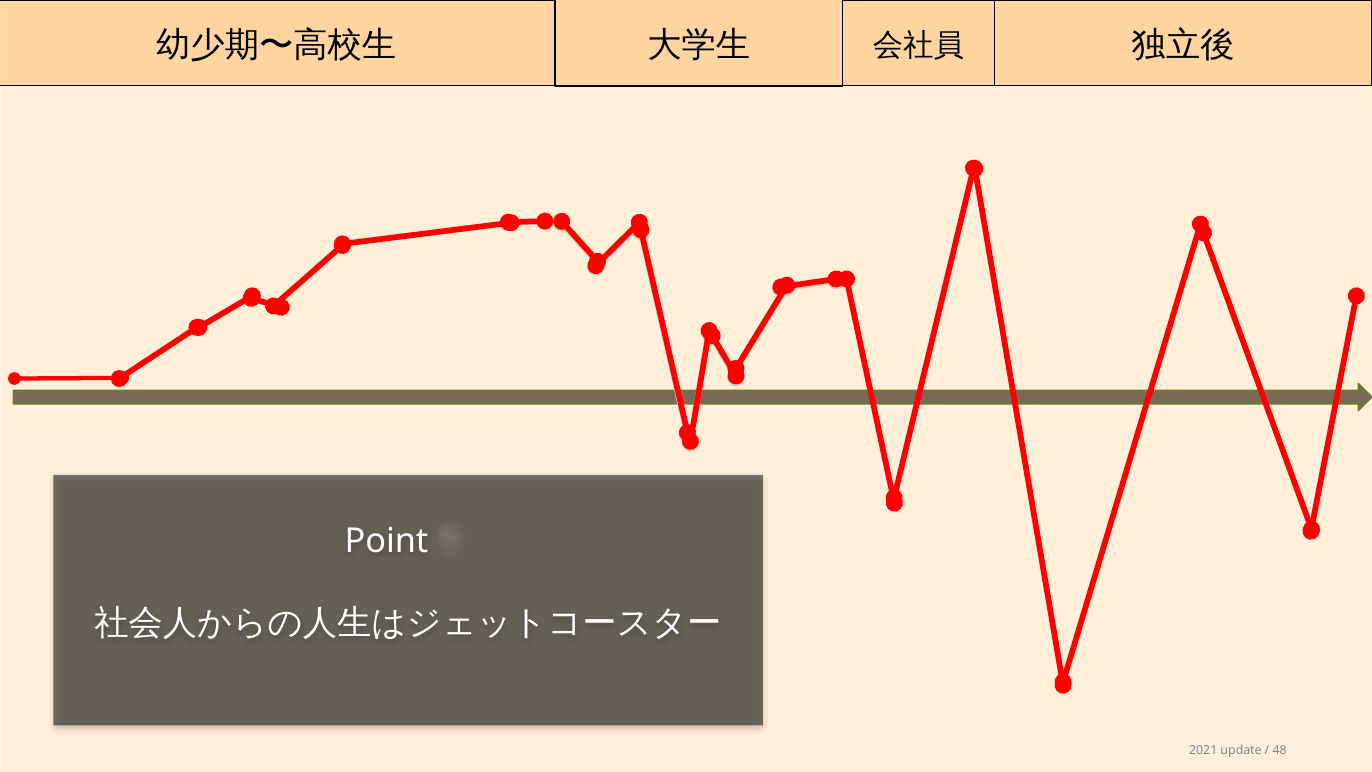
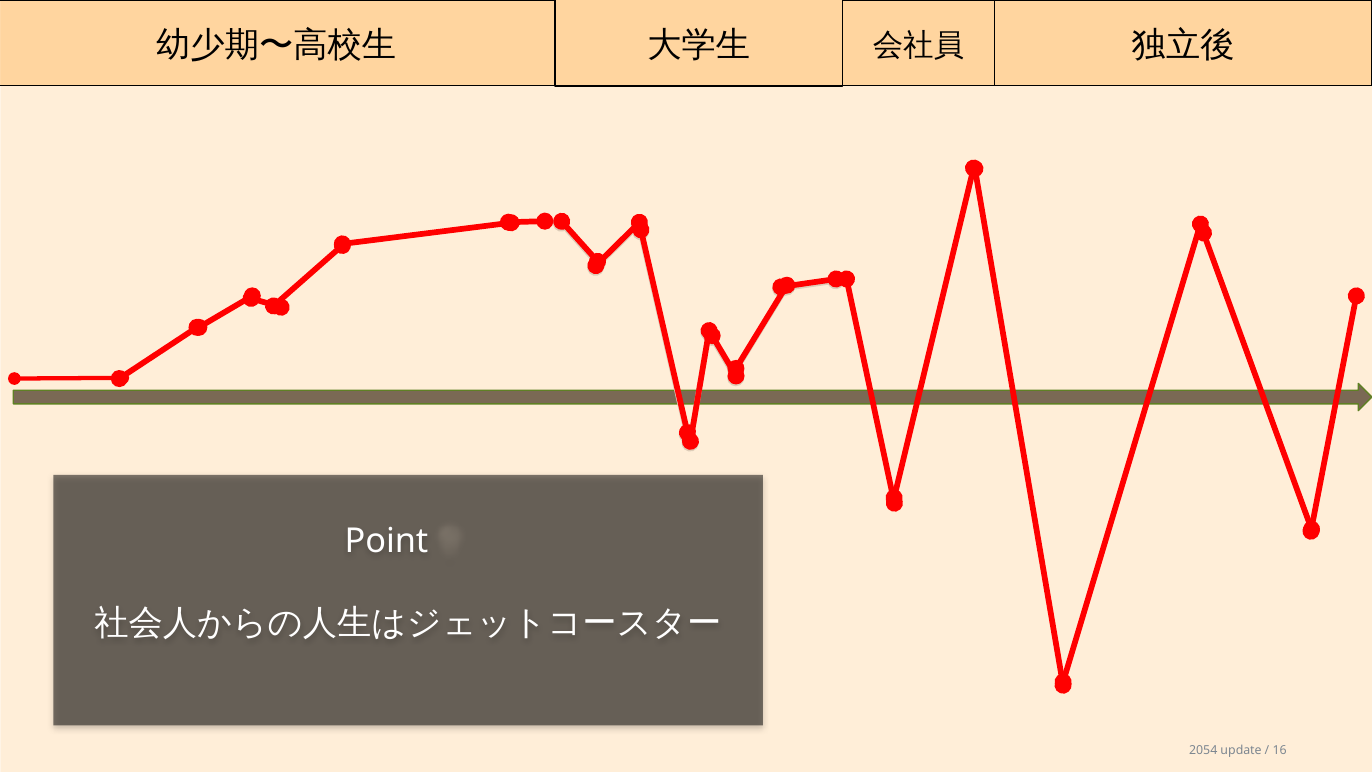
2021: 2021 -> 2054 (1203, 750)
48: 48 -> 16 (1280, 750)
